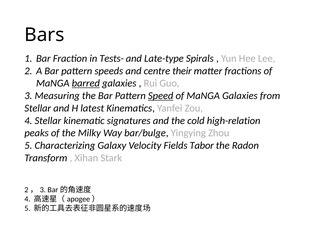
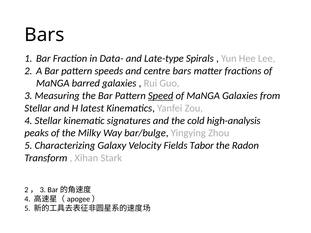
Tests-: Tests- -> Data- (112, 59)
centre their: their -> bars (182, 71)
barred underline: present -> none (86, 83)
high-relation: high-relation -> high-analysis (234, 121)
